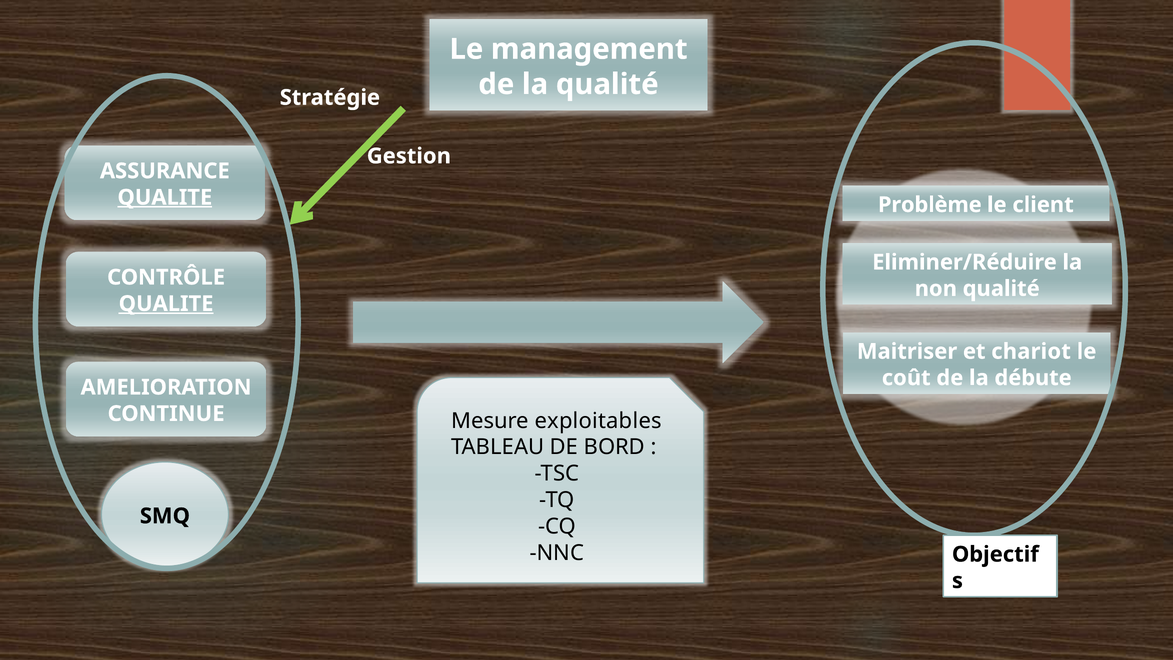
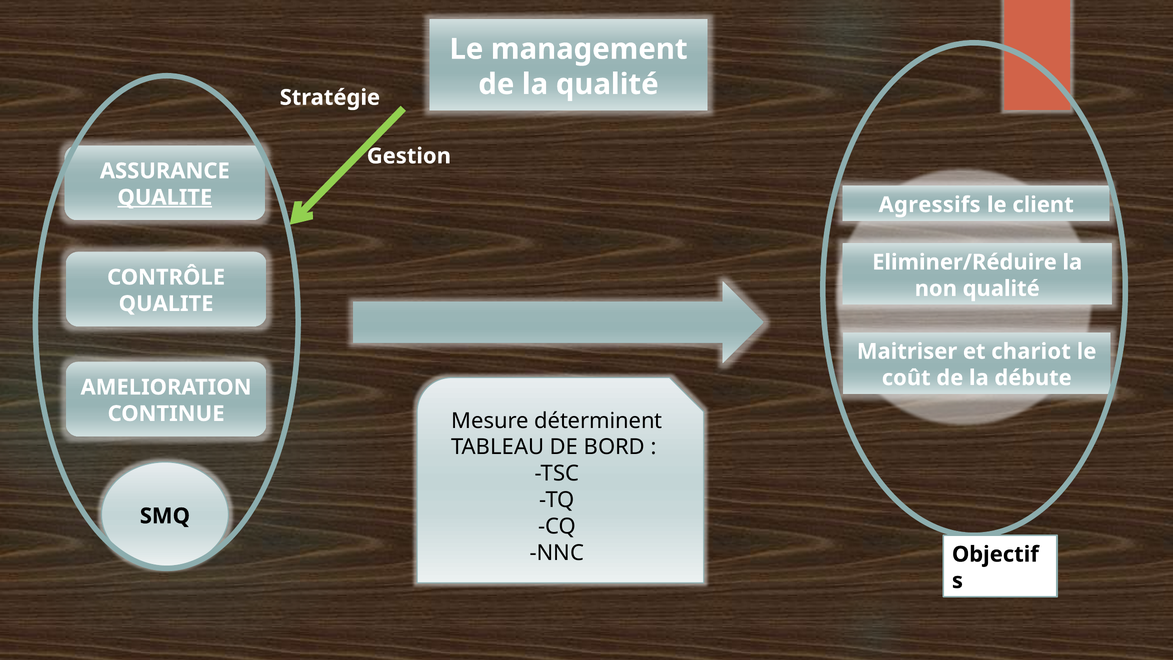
Problème: Problème -> Agressifs (930, 205)
QUALITE underline: present -> none (166, 304)
exploitables: exploitables -> déterminent (598, 421)
